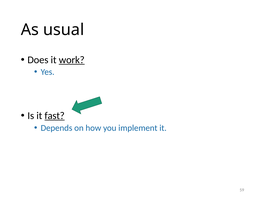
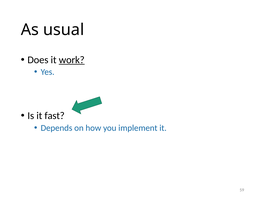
fast underline: present -> none (55, 116)
